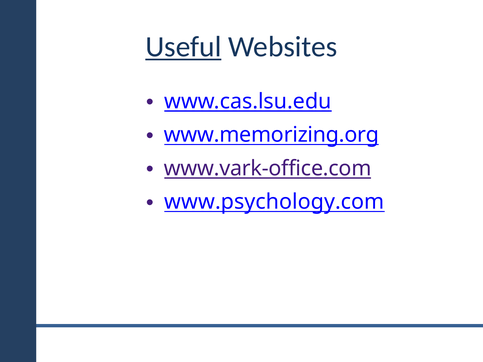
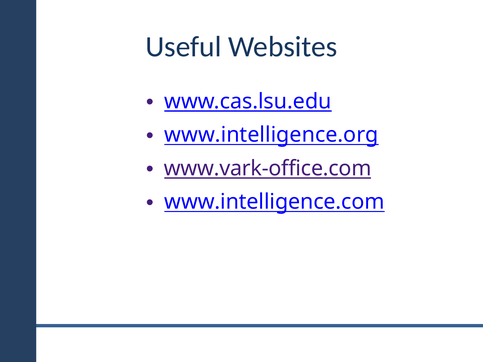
Useful underline: present -> none (183, 47)
www.memorizing.org: www.memorizing.org -> www.intelligence.org (271, 135)
www.psychology.com: www.psychology.com -> www.intelligence.com (274, 202)
